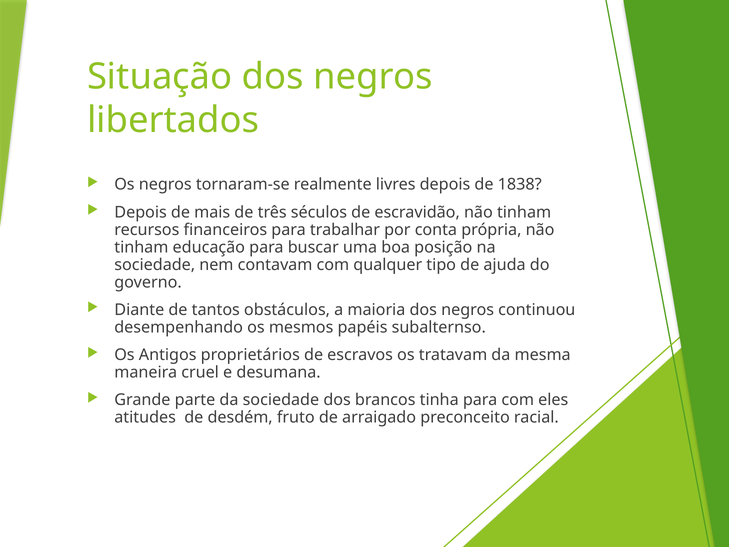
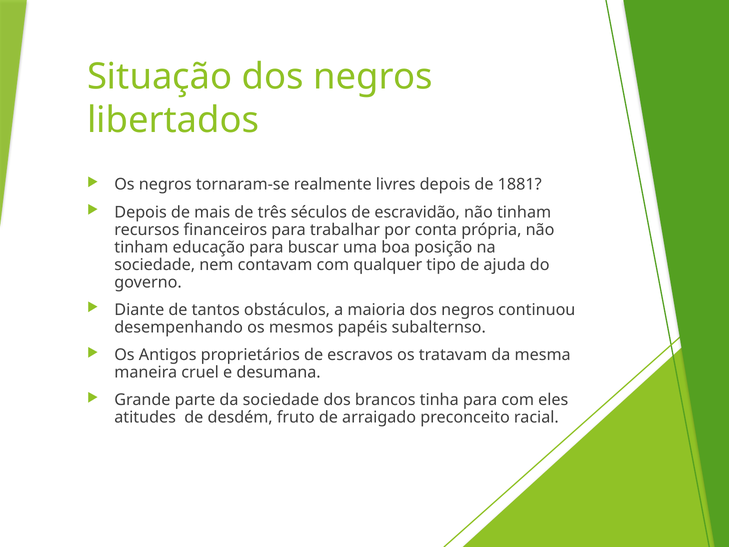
1838: 1838 -> 1881 (520, 185)
